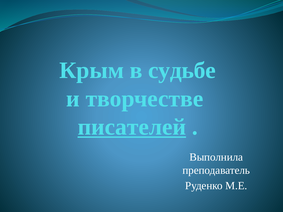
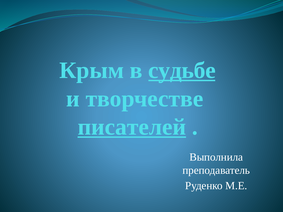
судьбе underline: none -> present (182, 70)
